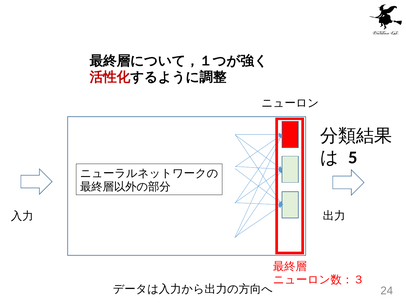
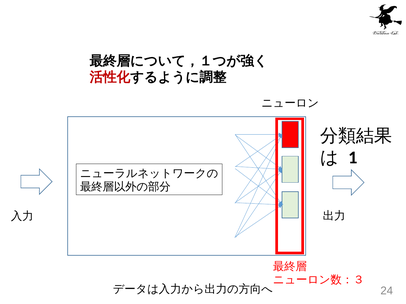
5: 5 -> 1 (353, 158)
